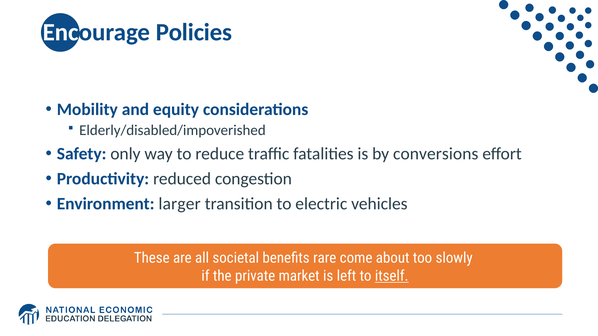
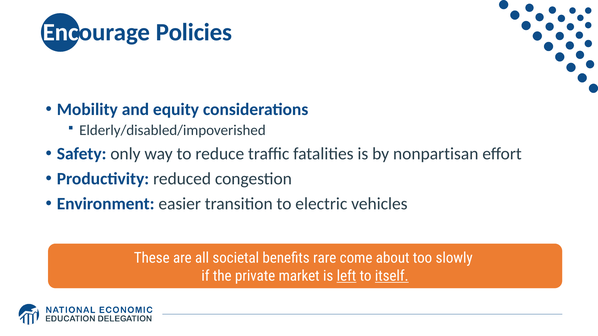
conversions: conversions -> nonpartisan (436, 154)
larger: larger -> easier (180, 204)
left underline: none -> present (346, 276)
